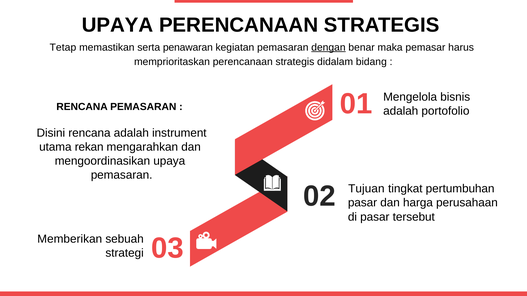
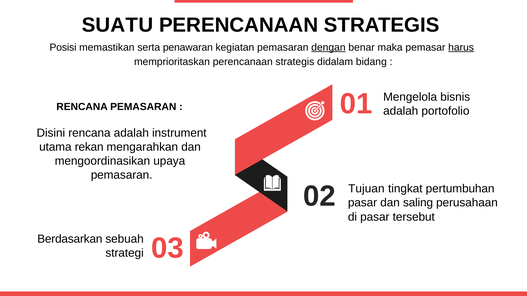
UPAYA: UPAYA -> SUATU (117, 25)
Tetap: Tetap -> Posisi (63, 47)
harus underline: none -> present (461, 47)
harga: harga -> saling (418, 203)
Memberikan: Memberikan -> Berdasarkan (70, 239)
